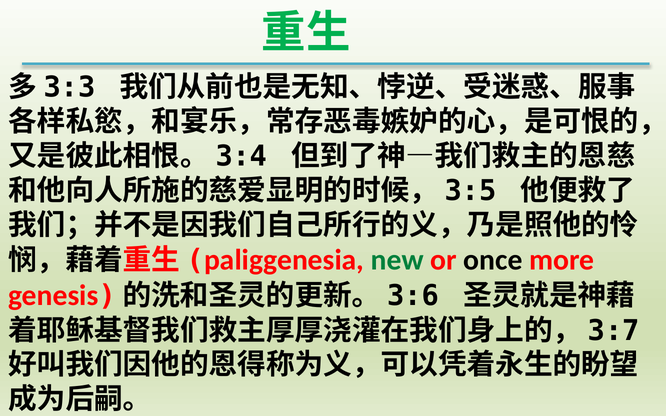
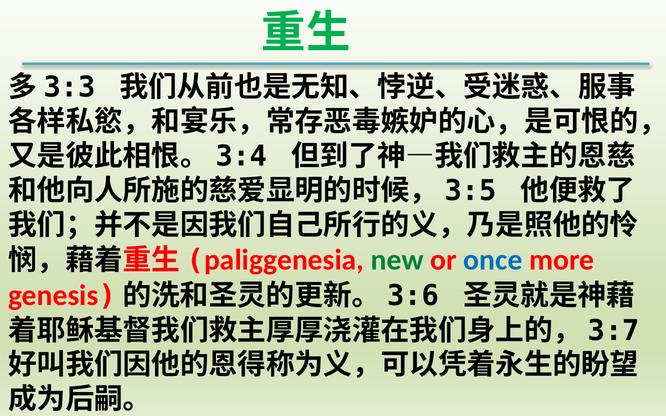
once colour: black -> blue (493, 260)
